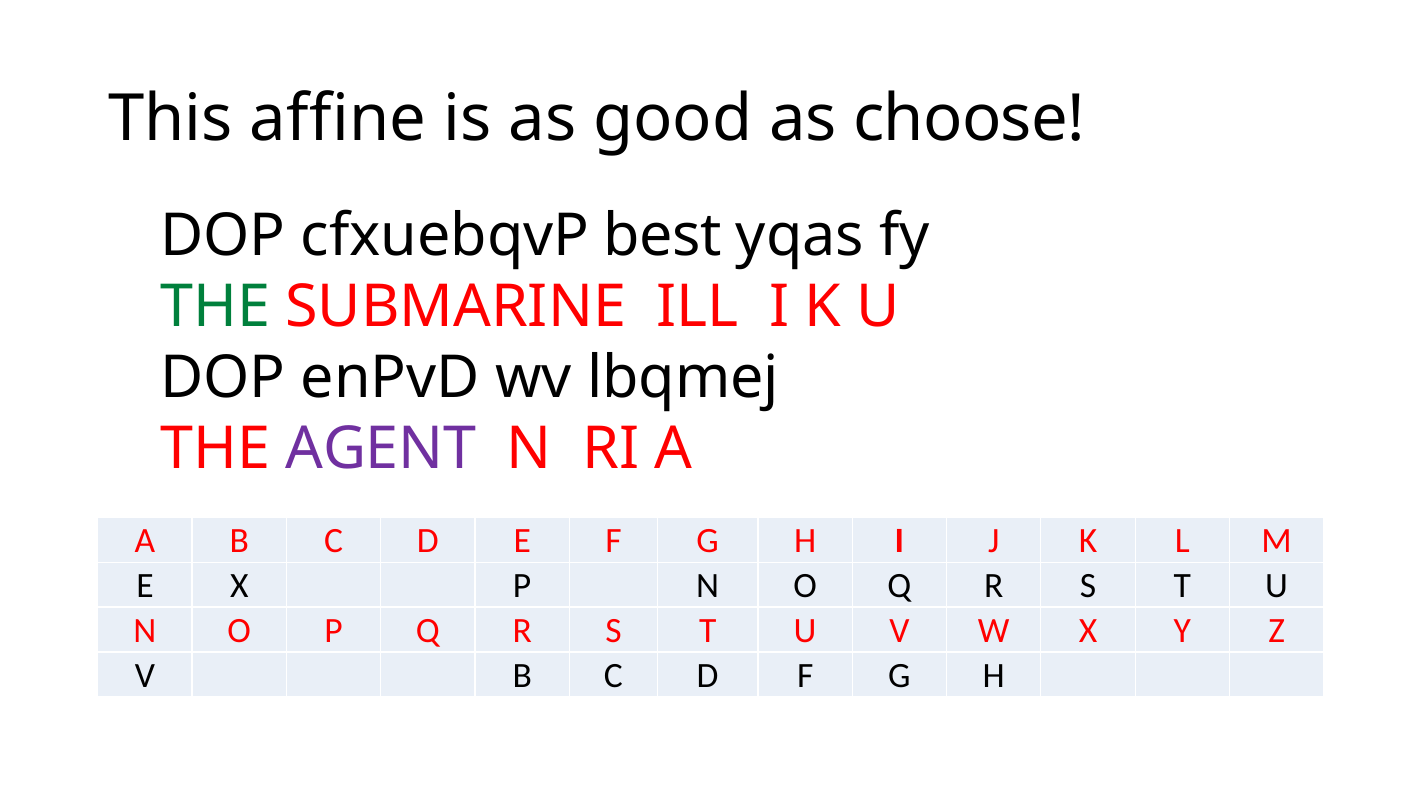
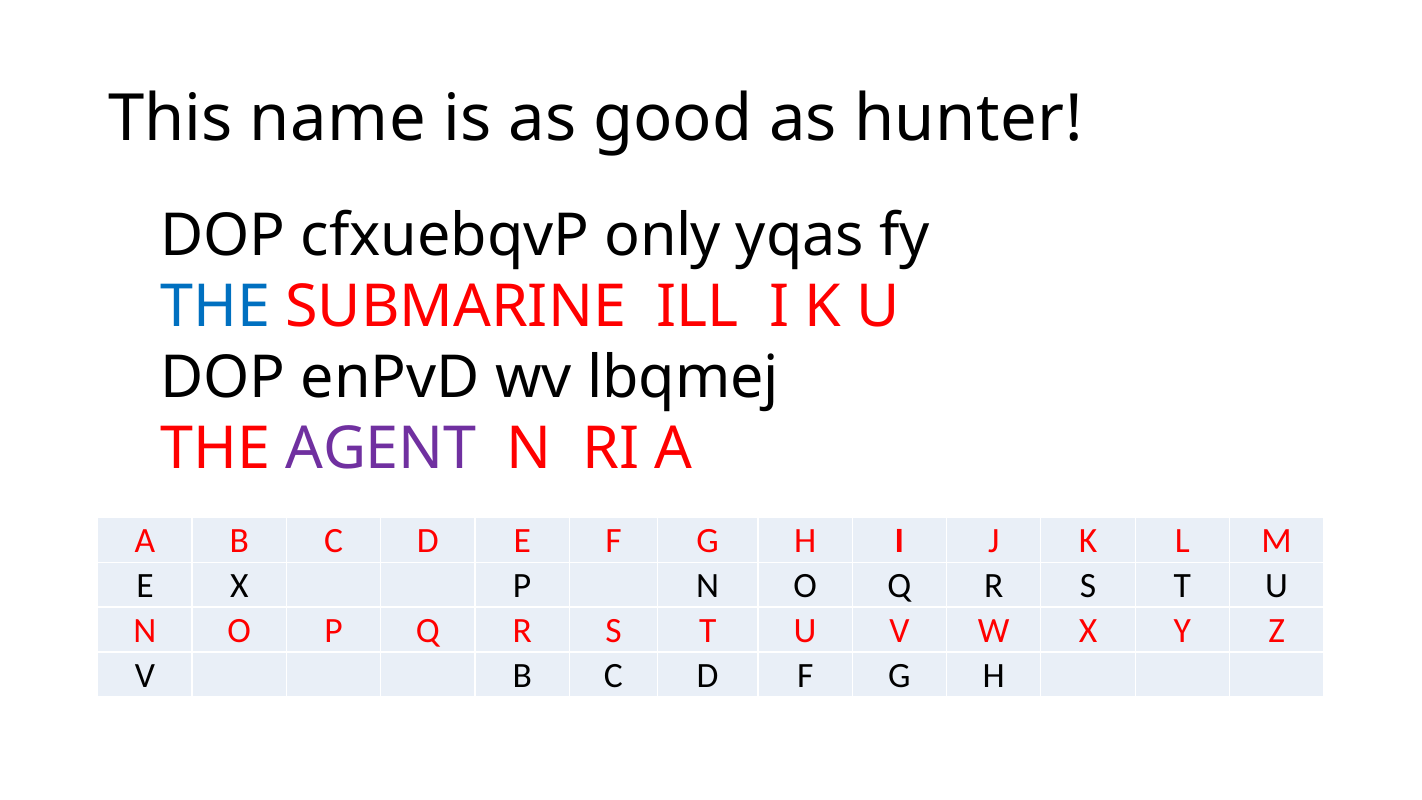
affine: affine -> name (338, 119)
choose: choose -> hunter (969, 119)
best: best -> only (663, 236)
THE colour: green -> blue (215, 307)
